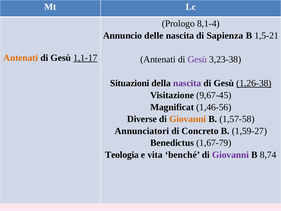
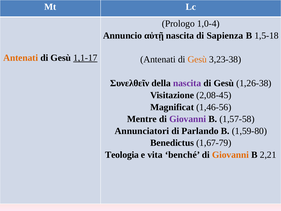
8,1-4: 8,1-4 -> 1,0-4 (208, 24)
delle: delle -> αὐτῇ (154, 36)
1,5-21: 1,5-21 -> 1,5-18 (267, 36)
Gesù colour: purple -> orange (197, 59)
Situazioni: Situazioni -> Συνελθεῖν (130, 83)
1,26-38 underline: present -> none (254, 83)
9,67-45: 9,67-45 -> 2,08-45 (214, 95)
Diverse: Diverse -> Mentre (142, 119)
Giovanni colour: orange -> purple (188, 119)
Concreto: Concreto -> Parlando (200, 131)
1,59-27: 1,59-27 -> 1,59-80 (249, 131)
Giovanni colour: purple -> orange (230, 155)
8,74: 8,74 -> 2,21 (268, 155)
